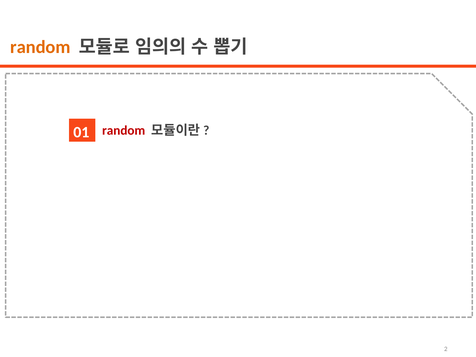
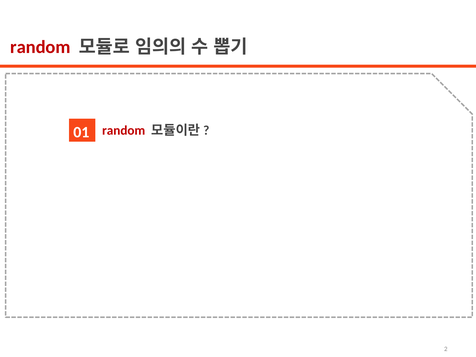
random colour: orange -> red (40, 47)
